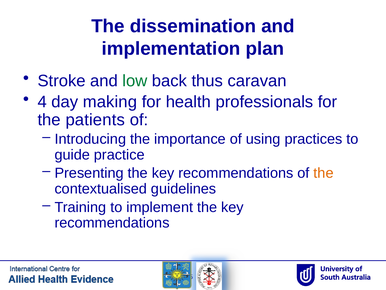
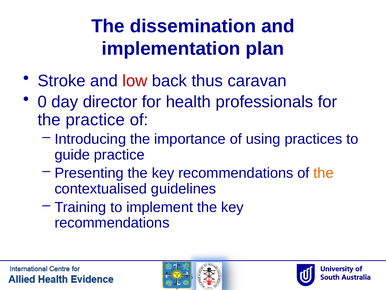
low colour: green -> red (135, 81)
4: 4 -> 0 (42, 102)
making: making -> director (110, 102)
the patients: patients -> practice (95, 120)
